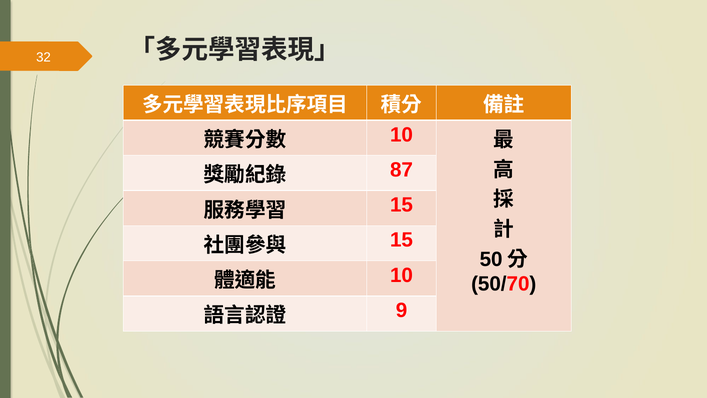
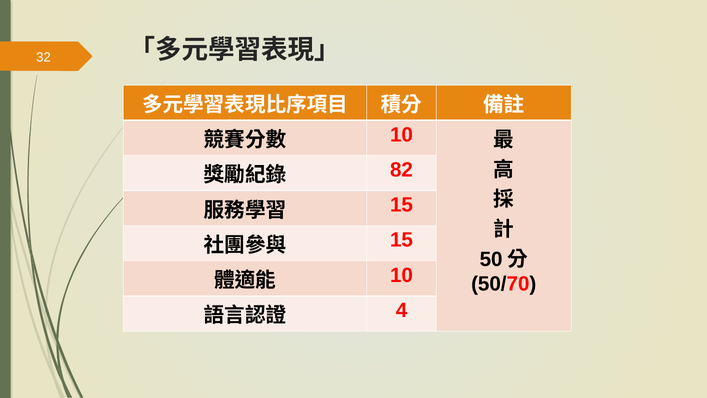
87: 87 -> 82 (401, 170)
9: 9 -> 4 (402, 310)
